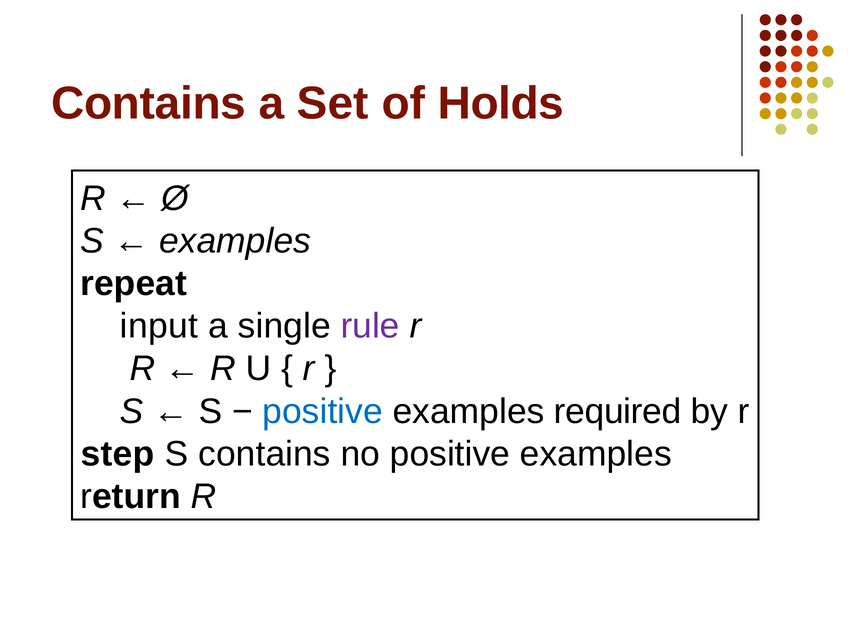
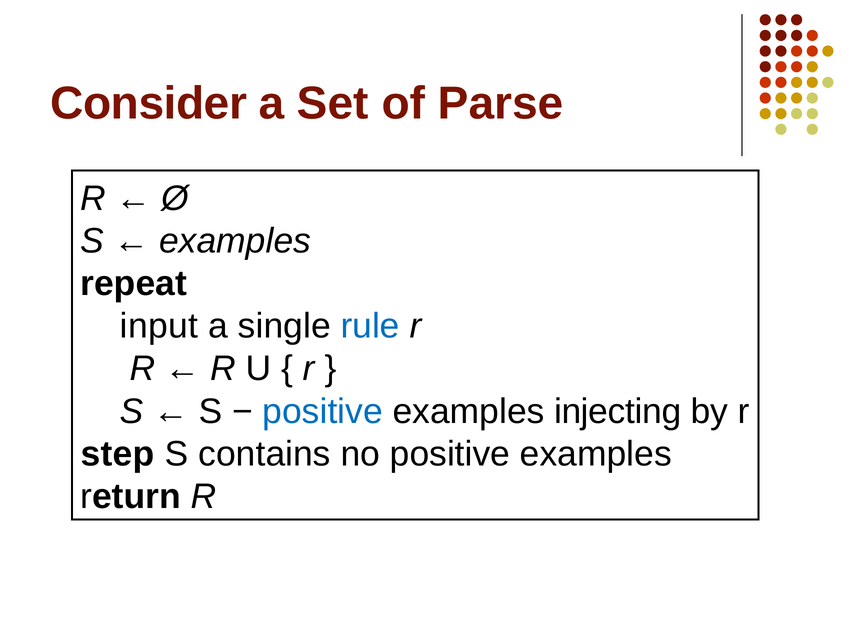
Contains: Contains -> Consider (149, 103)
Holds: Holds -> Parse (501, 103)
rule colour: purple -> blue (370, 326)
required: required -> injecting (618, 411)
